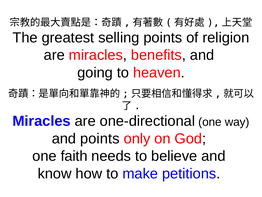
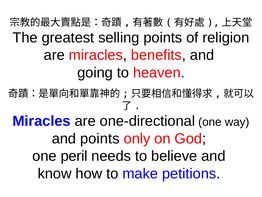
faith: faith -> peril (74, 156)
